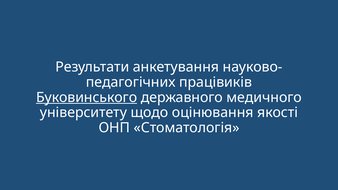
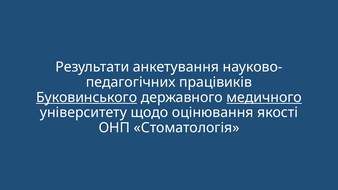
медичного underline: none -> present (264, 97)
